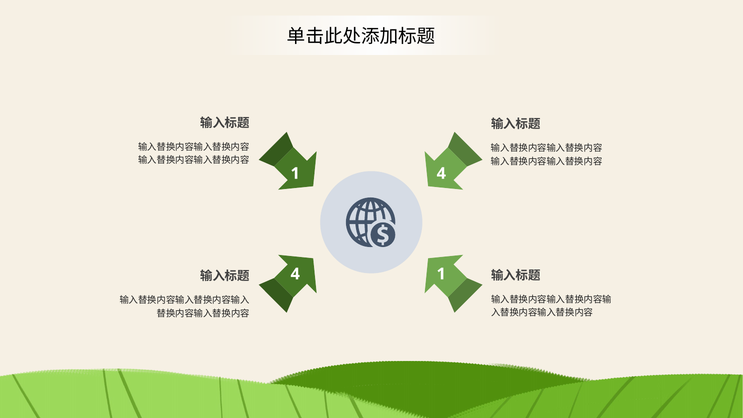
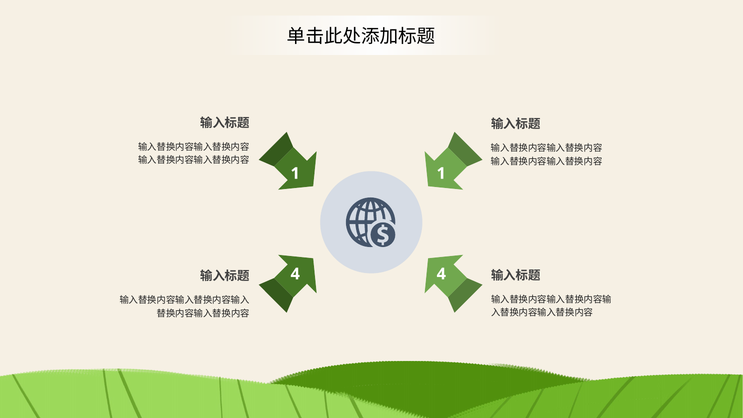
1 4: 4 -> 1 (441, 173)
4 1: 1 -> 4 (441, 274)
